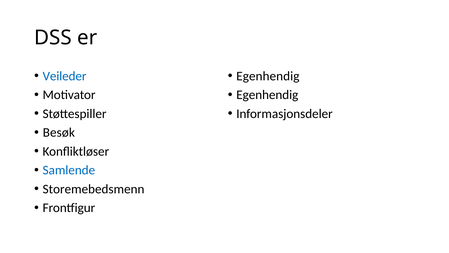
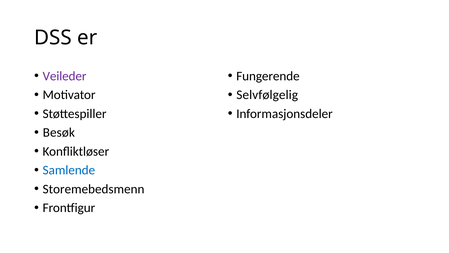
Veileder colour: blue -> purple (65, 76)
Egenhendig: Egenhendig -> Fungerende (268, 76)
Egenhendig: Egenhendig -> Selvfølgelig (267, 95)
